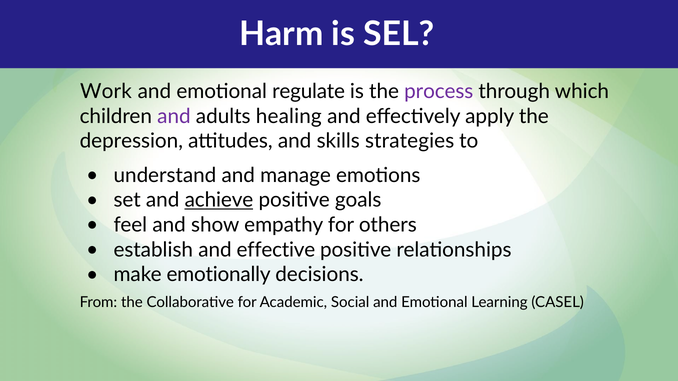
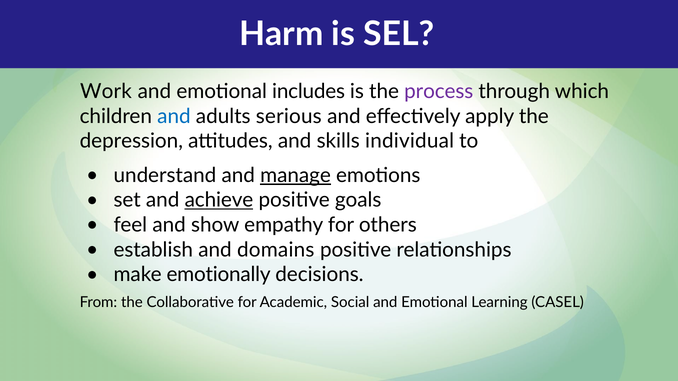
regulate: regulate -> includes (309, 91)
and colour: purple -> blue (174, 116)
healing: healing -> serious (289, 116)
strategies: strategies -> individual (410, 141)
manage underline: none -> present (295, 175)
effective: effective -> domains (276, 250)
